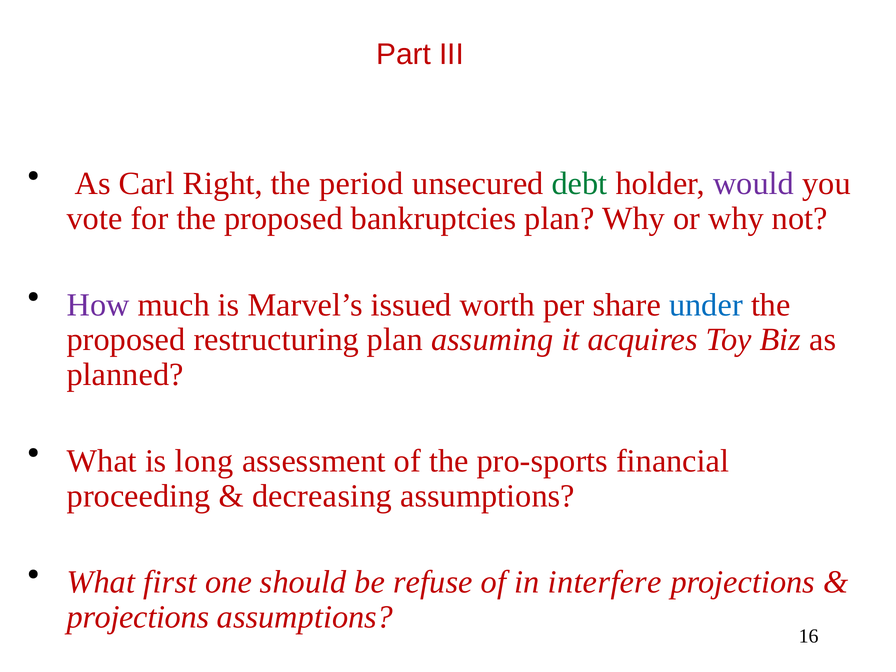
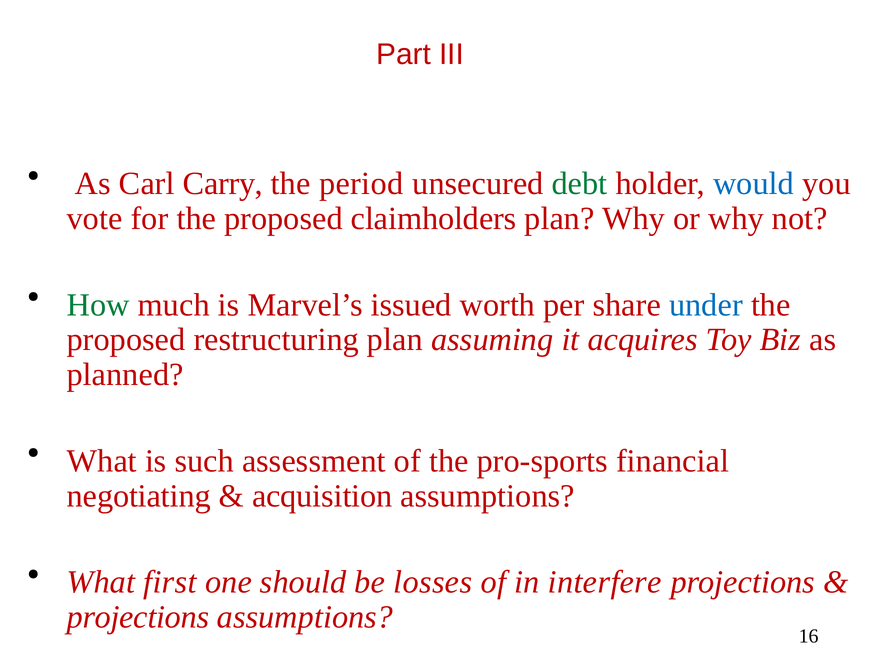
Right: Right -> Carry (223, 184)
would colour: purple -> blue (754, 184)
bankruptcies: bankruptcies -> claimholders (434, 219)
How colour: purple -> green (98, 305)
long: long -> such (204, 461)
proceeding: proceeding -> negotiating (139, 496)
decreasing: decreasing -> acquisition (322, 496)
refuse: refuse -> losses (433, 582)
